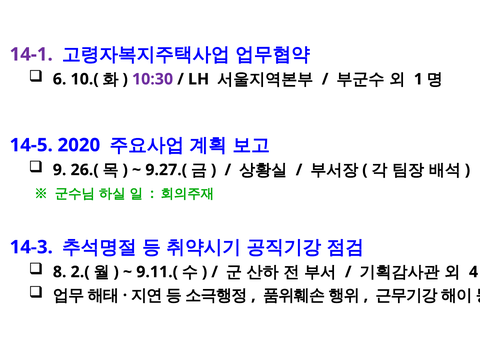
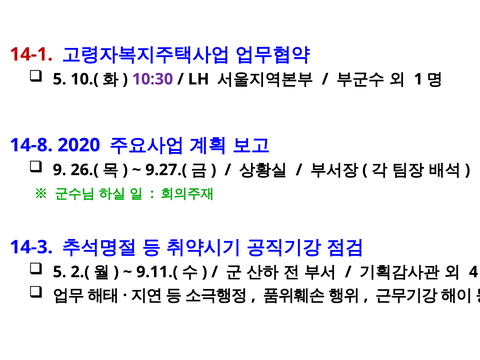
14-1 colour: purple -> red (31, 54)
6: 6 -> 5 (60, 79)
14-5: 14-5 -> 14-8 (31, 145)
8: 8 -> 5 (60, 272)
